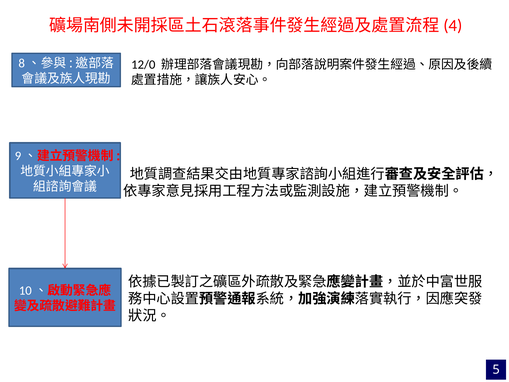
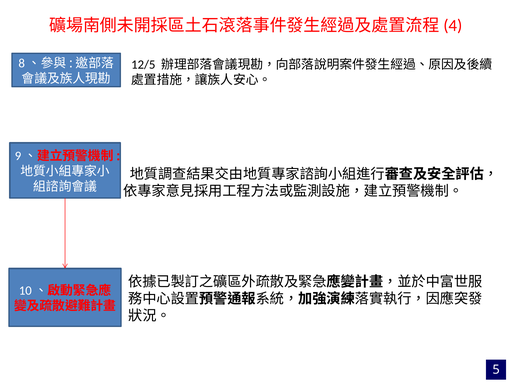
12/0: 12/0 -> 12/5 (143, 65)
